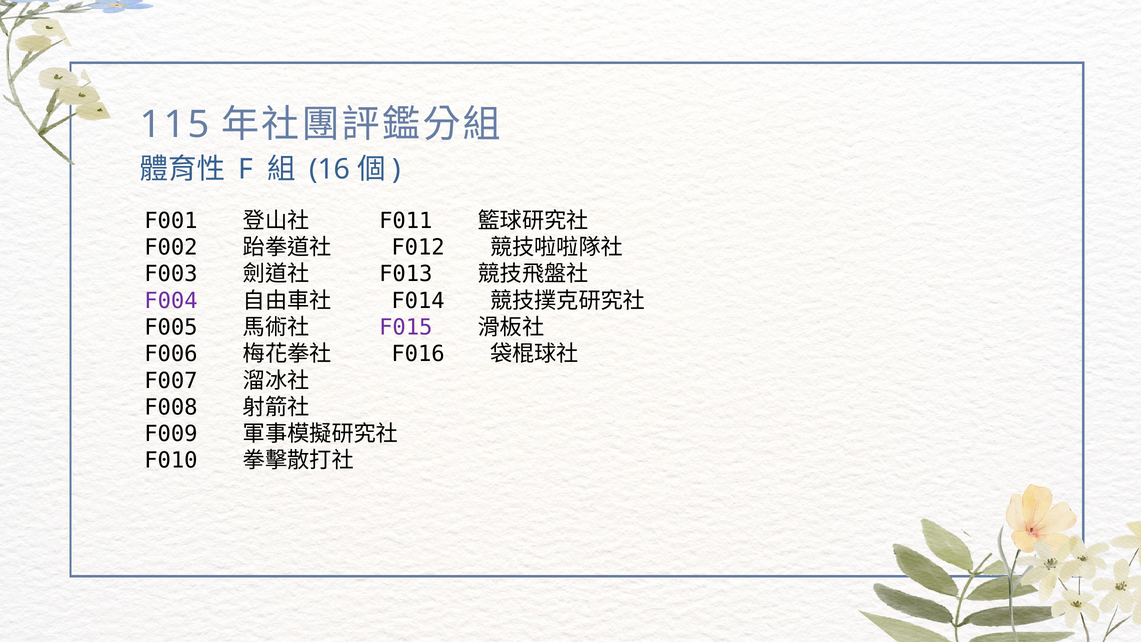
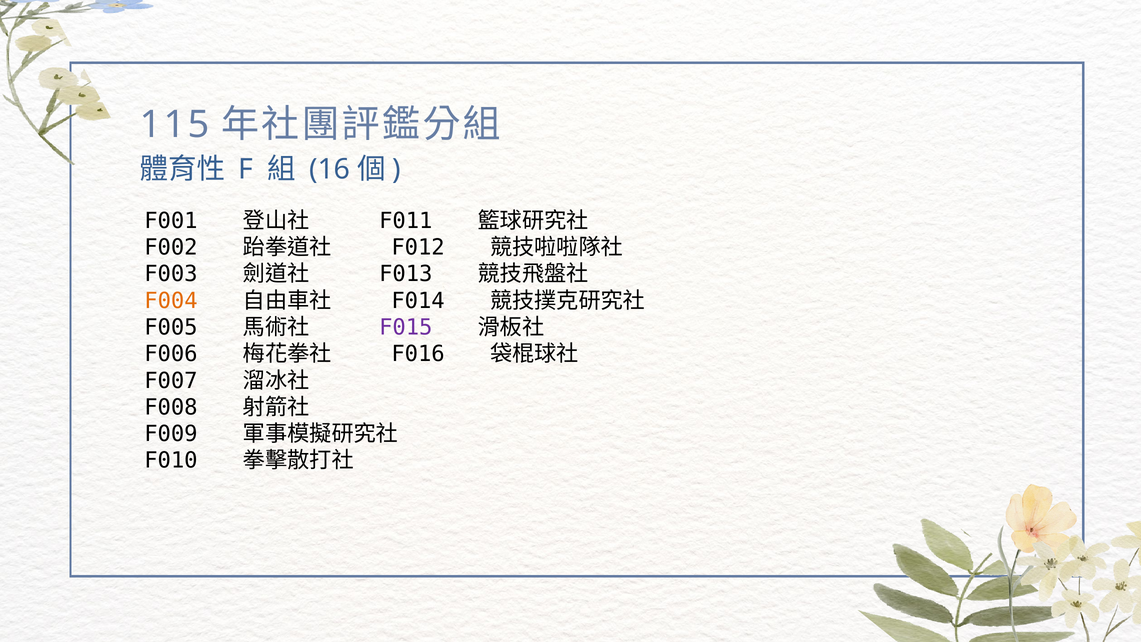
F004 colour: purple -> orange (171, 301)
